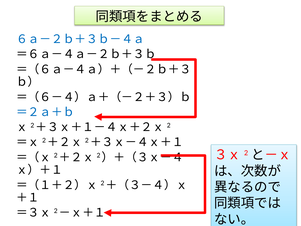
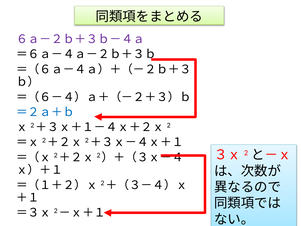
６ａ－２ｂ＋３ｂ－４ａ colour: blue -> purple (80, 39)
